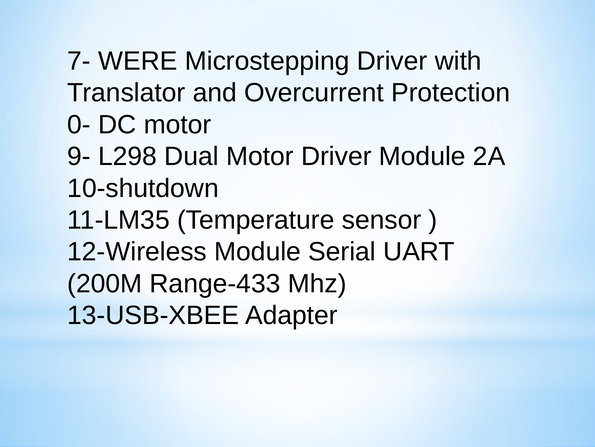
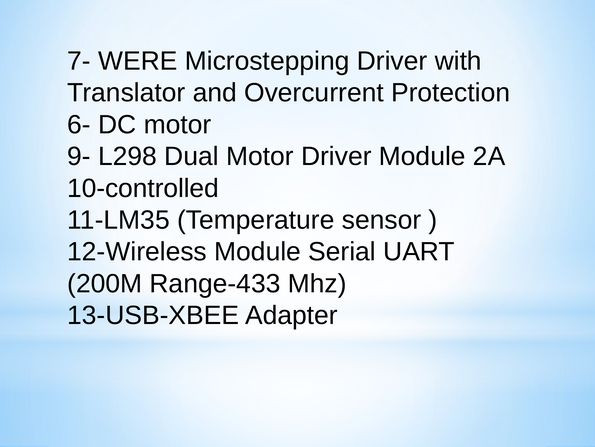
0-: 0- -> 6- (79, 124)
10-shutdown: 10-shutdown -> 10-controlled (143, 188)
